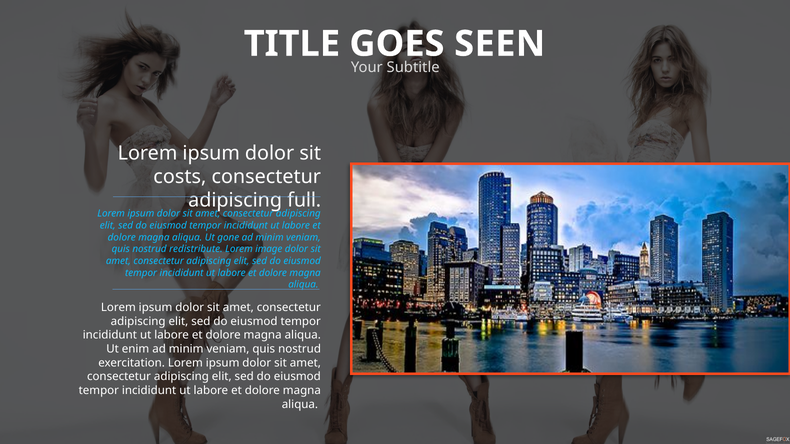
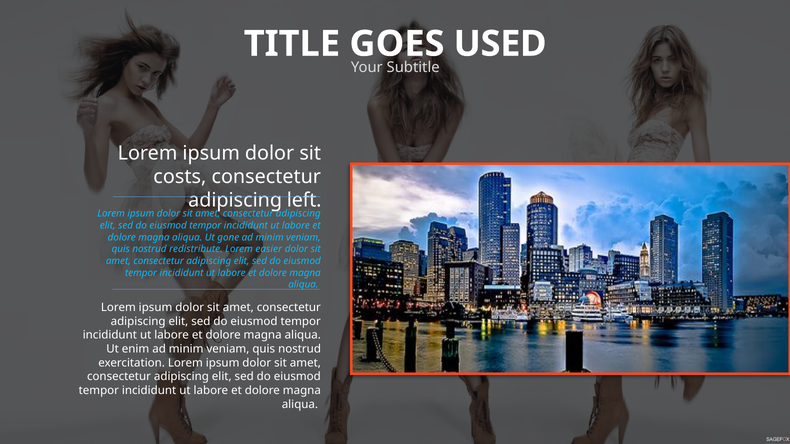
SEEN: SEEN -> USED (500, 44)
full: full -> left (304, 201)
image: image -> easier (269, 249)
